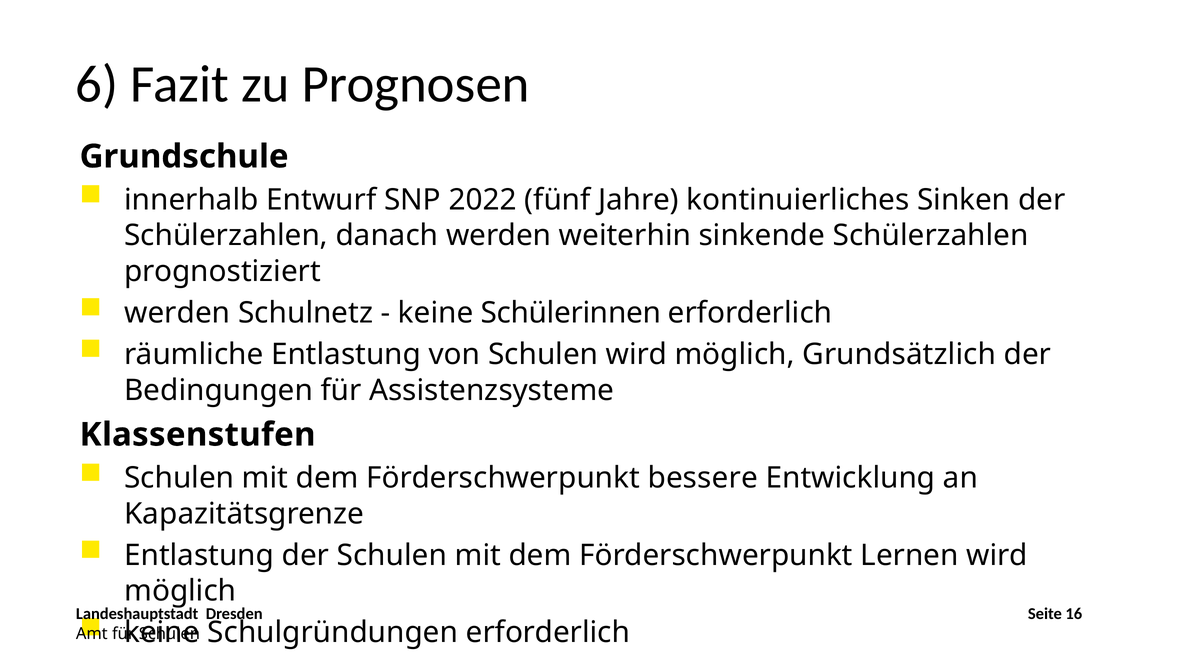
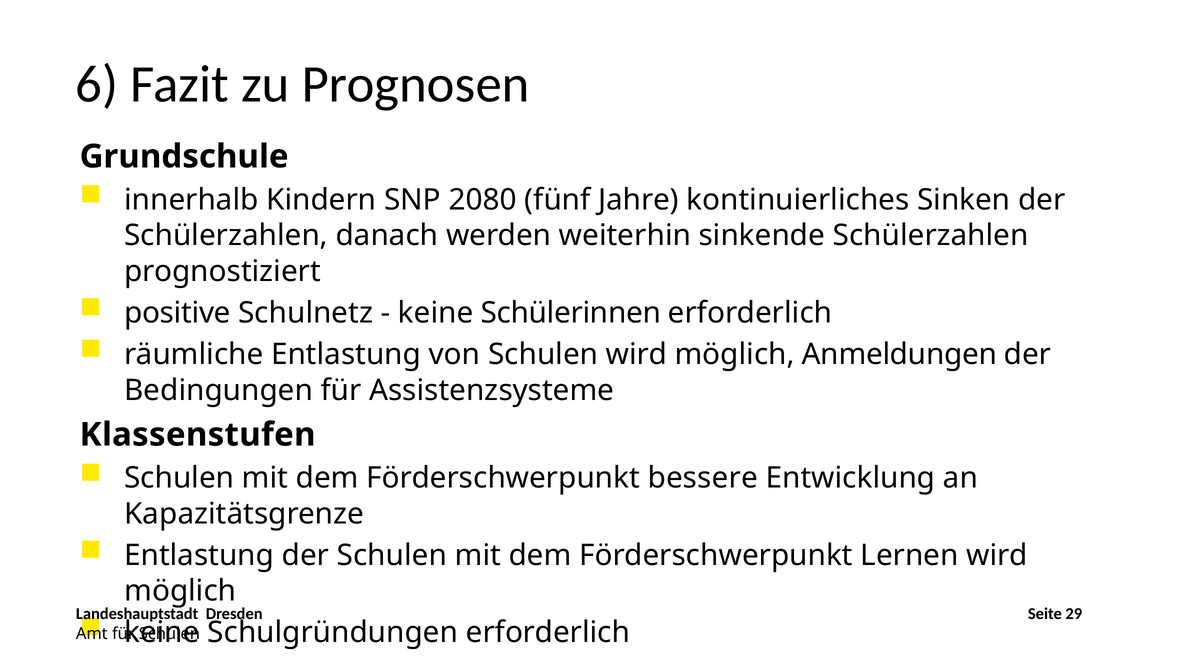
Entwurf: Entwurf -> Kindern (321, 200)
2022: 2022 -> 2080 (483, 200)
werden: werden -> positive (177, 313)
Grundsätzlich: Grundsätzlich -> Anmeldungen (899, 355)
16: 16 -> 29 (1074, 614)
